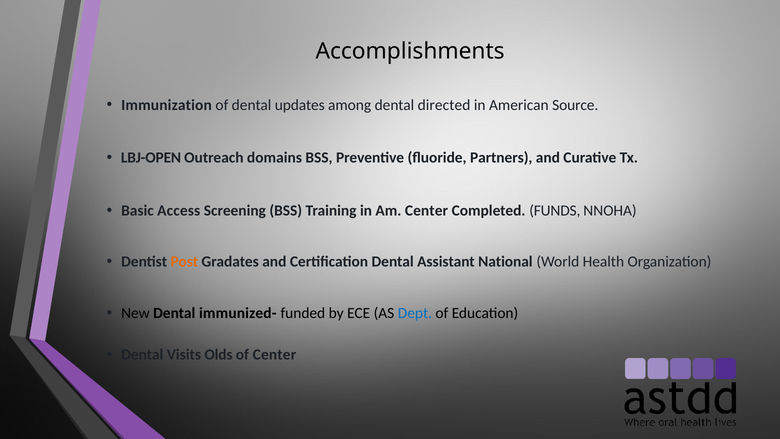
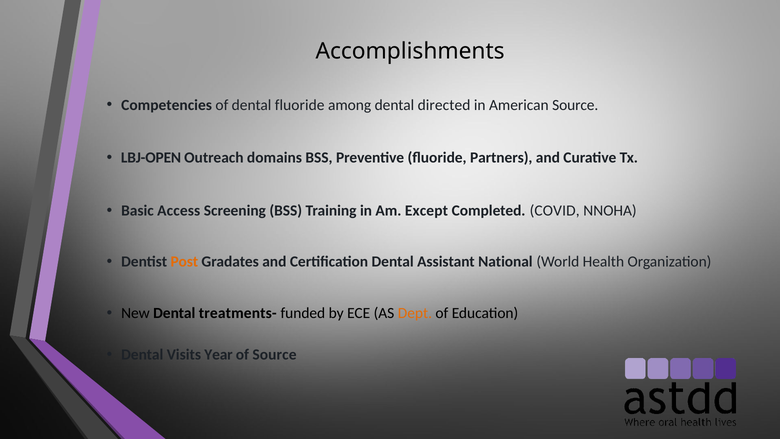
Immunization: Immunization -> Competencies (167, 105)
dental updates: updates -> fluoride (300, 105)
Am Center: Center -> Except (426, 211)
FUNDS: FUNDS -> COVID (555, 211)
immunized-: immunized- -> treatments- (238, 313)
Dept colour: blue -> orange (415, 313)
Olds: Olds -> Year (218, 354)
of Center: Center -> Source (274, 354)
